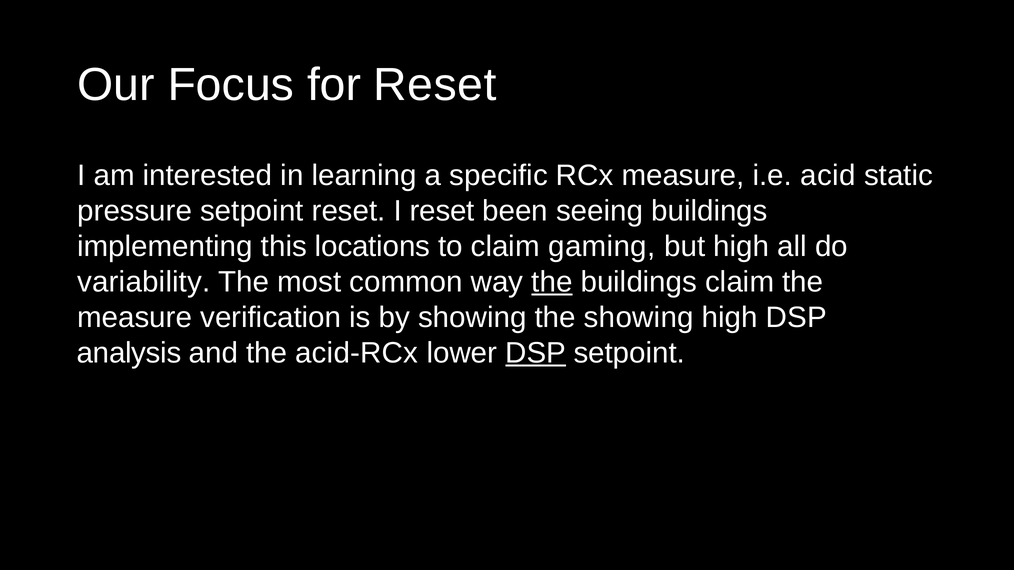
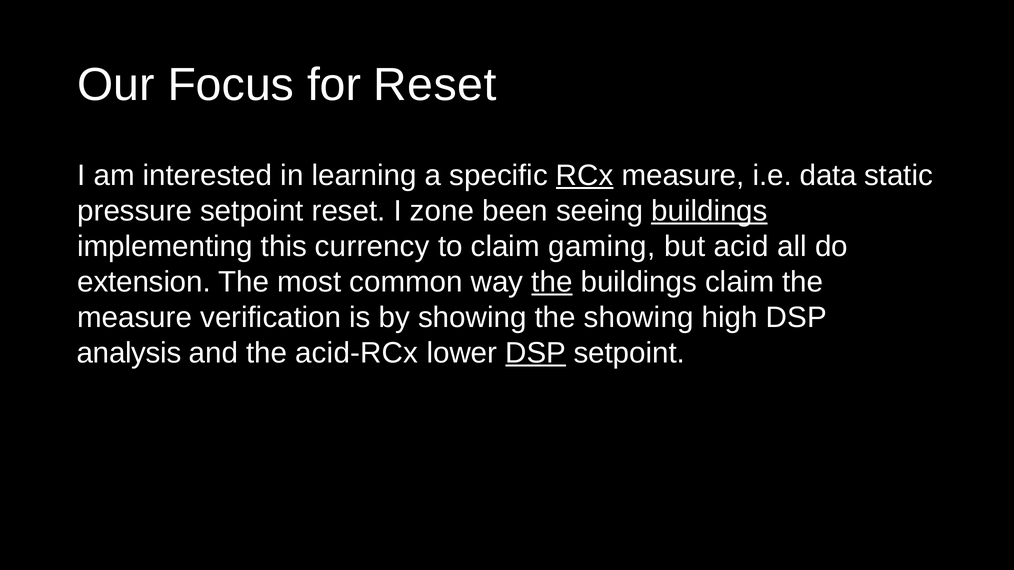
RCx underline: none -> present (585, 175)
acid: acid -> data (828, 175)
I reset: reset -> zone (442, 211)
buildings underline: none -> present (709, 211)
locations: locations -> currency (372, 246)
but high: high -> acid (741, 246)
variability: variability -> extension (144, 282)
